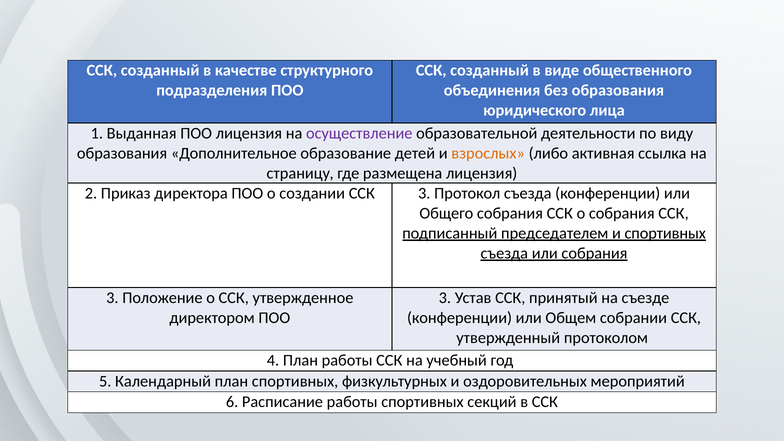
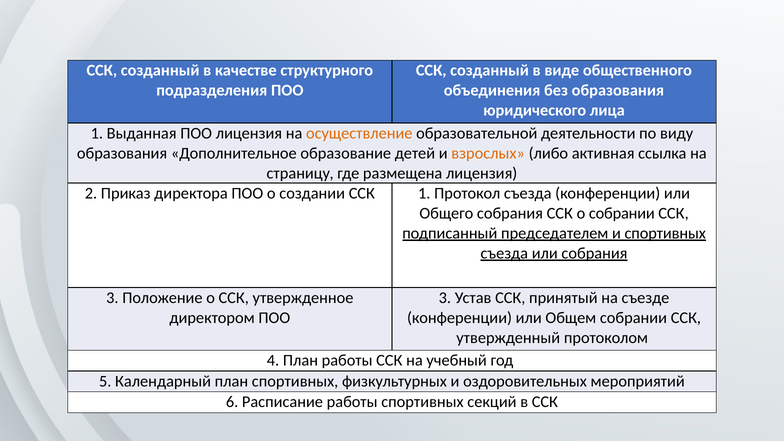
осуществление colour: purple -> orange (359, 133)
ССК 3: 3 -> 1 (424, 193)
о собрания: собрания -> собрании (622, 213)
